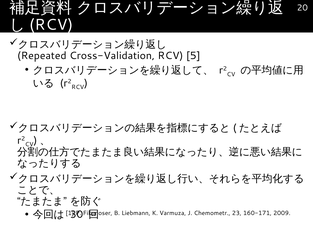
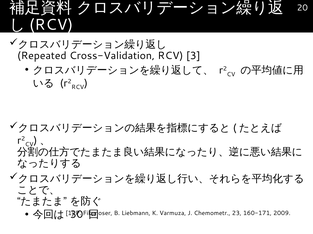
5: 5 -> 3 (193, 56)
